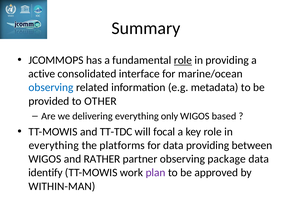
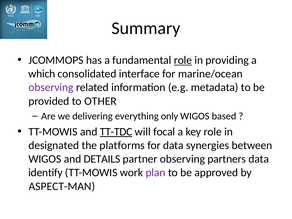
active: active -> which (42, 74)
observing colour: blue -> purple (51, 87)
TT-TDC underline: none -> present (116, 132)
everything: everything -> designated (54, 145)
data providing: providing -> synergies (208, 145)
RATHER: RATHER -> DETAILS (102, 159)
package: package -> partners (227, 159)
WITHIN-MAN: WITHIN-MAN -> ASPECT-MAN (62, 186)
